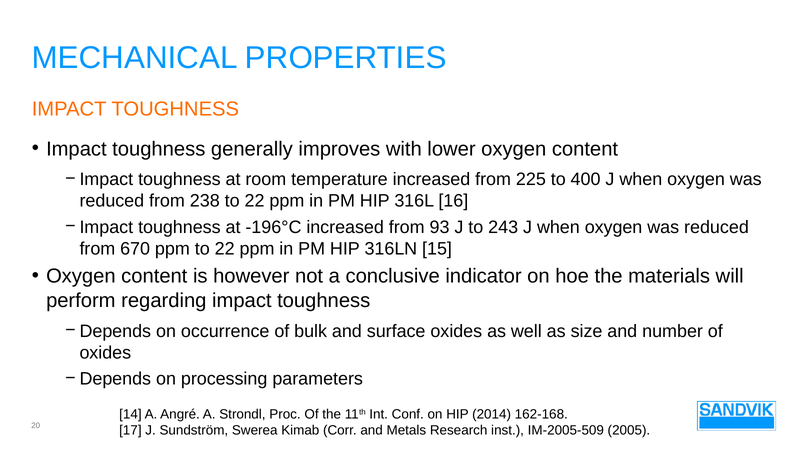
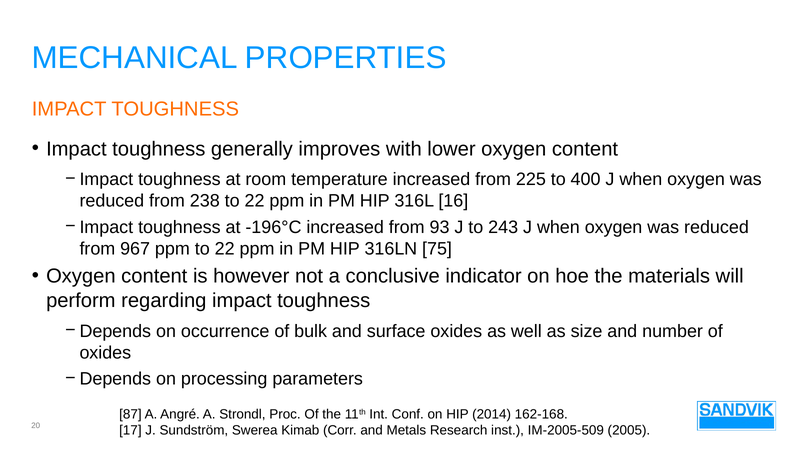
670: 670 -> 967 (135, 248)
15: 15 -> 75 (437, 248)
14: 14 -> 87 (130, 414)
